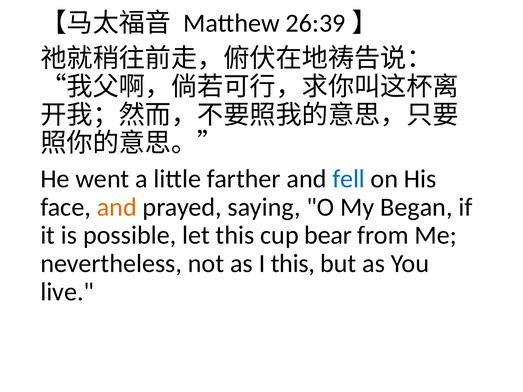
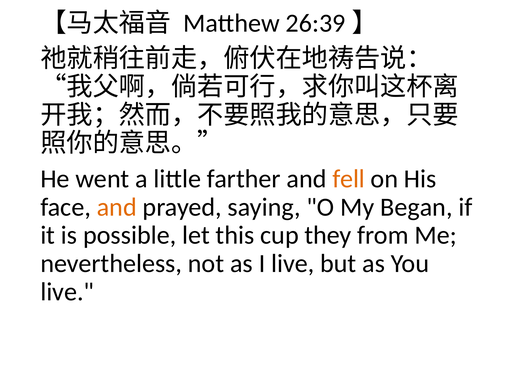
fell colour: blue -> orange (349, 179)
bear: bear -> they (328, 235)
I this: this -> live (293, 264)
